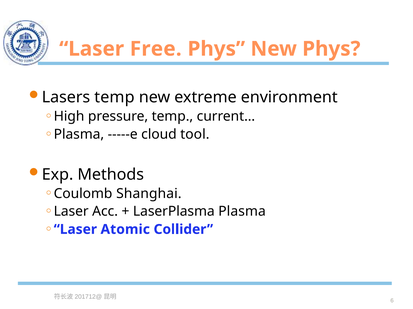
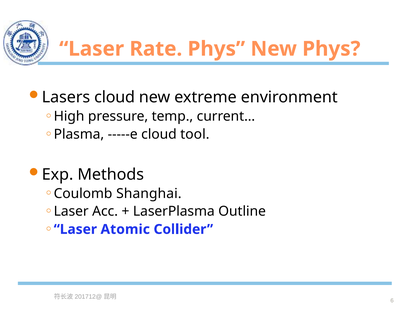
Free: Free -> Rate (156, 49)
Lasers temp: temp -> cloud (115, 97)
LaserPlasma Plasma: Plasma -> Outline (242, 212)
